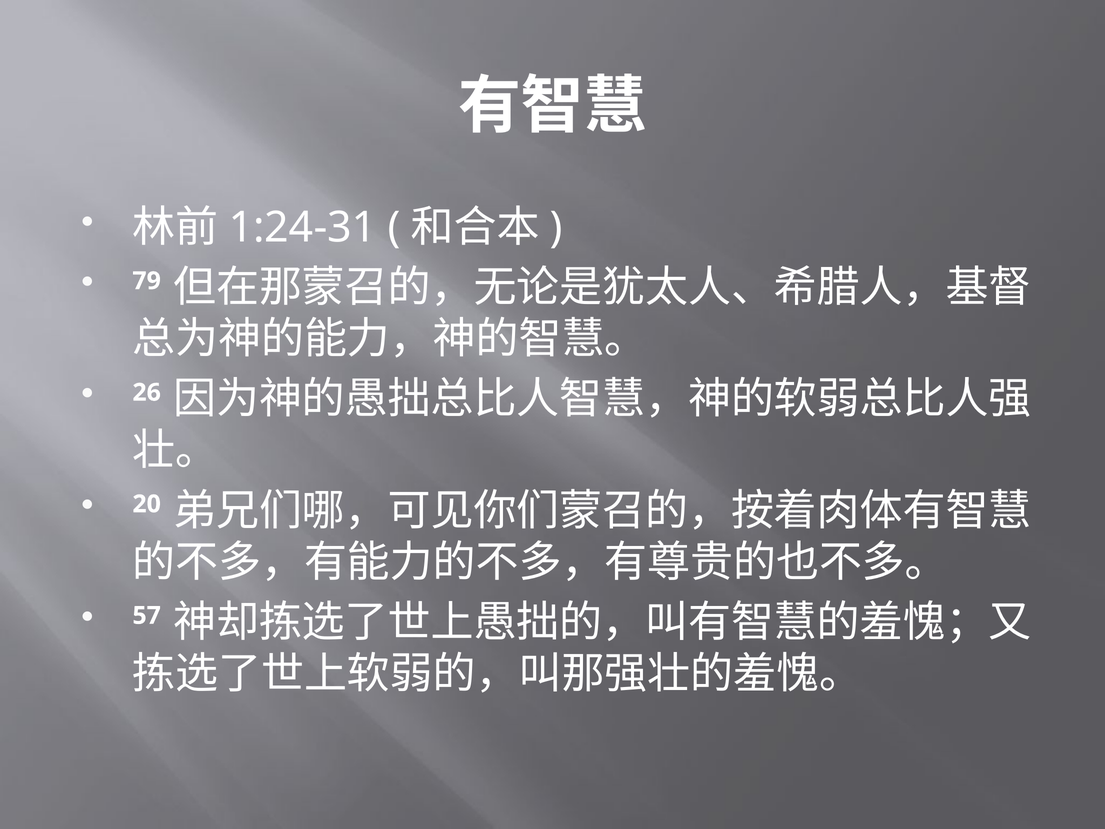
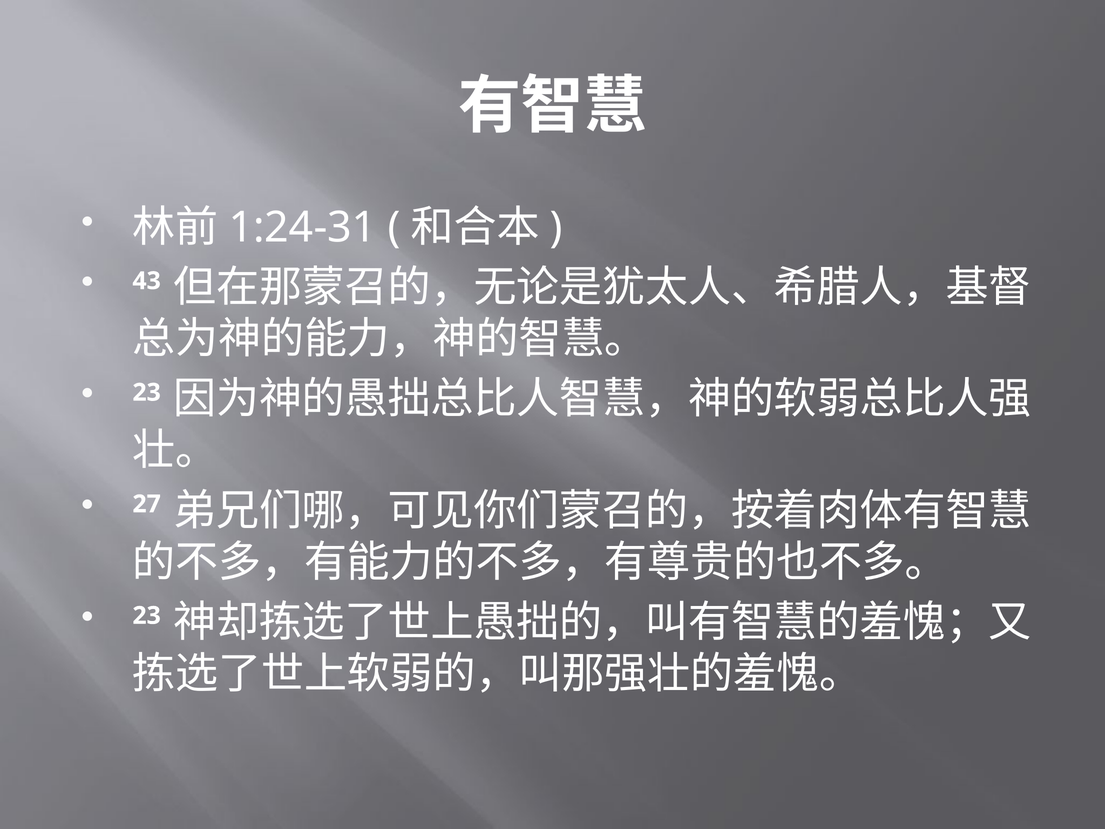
79: 79 -> 43 (147, 281)
26: 26 -> 23 (147, 392)
20: 20 -> 27 (147, 504)
57: 57 -> 23 (147, 615)
